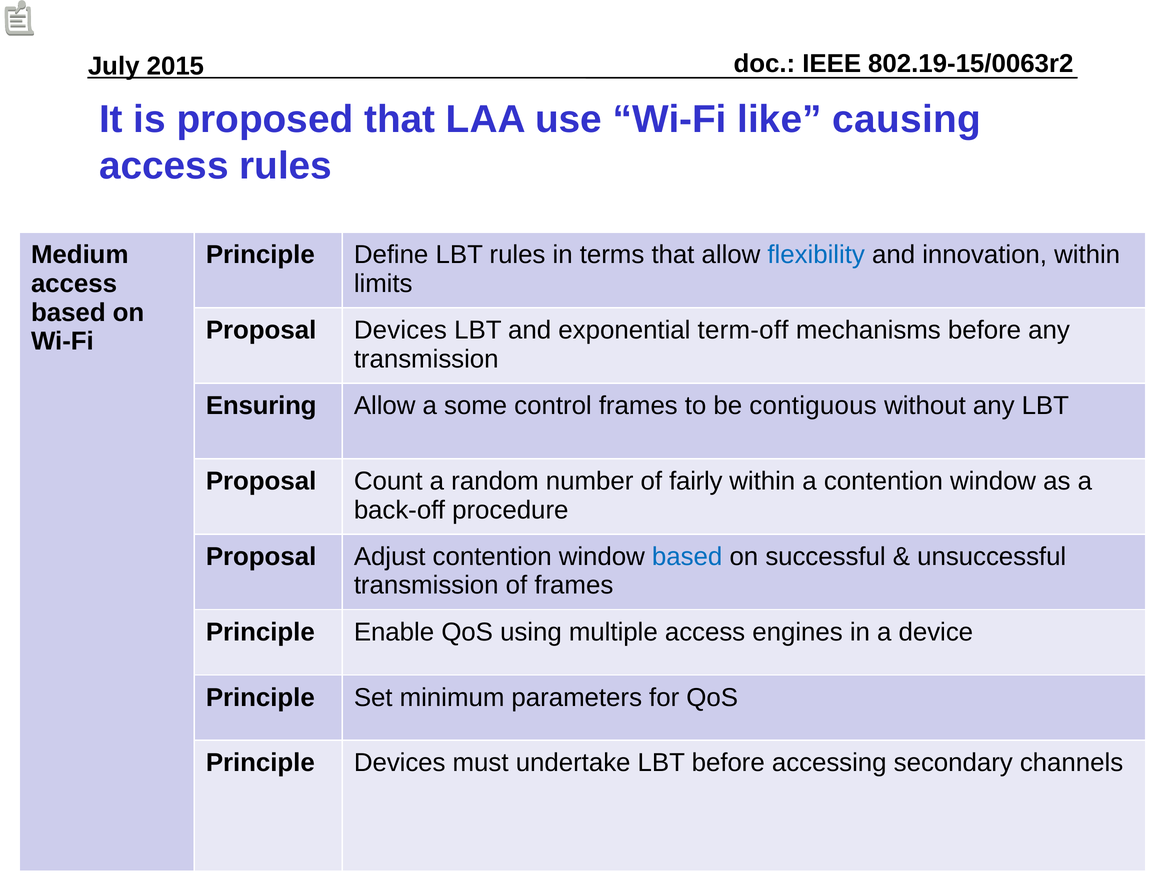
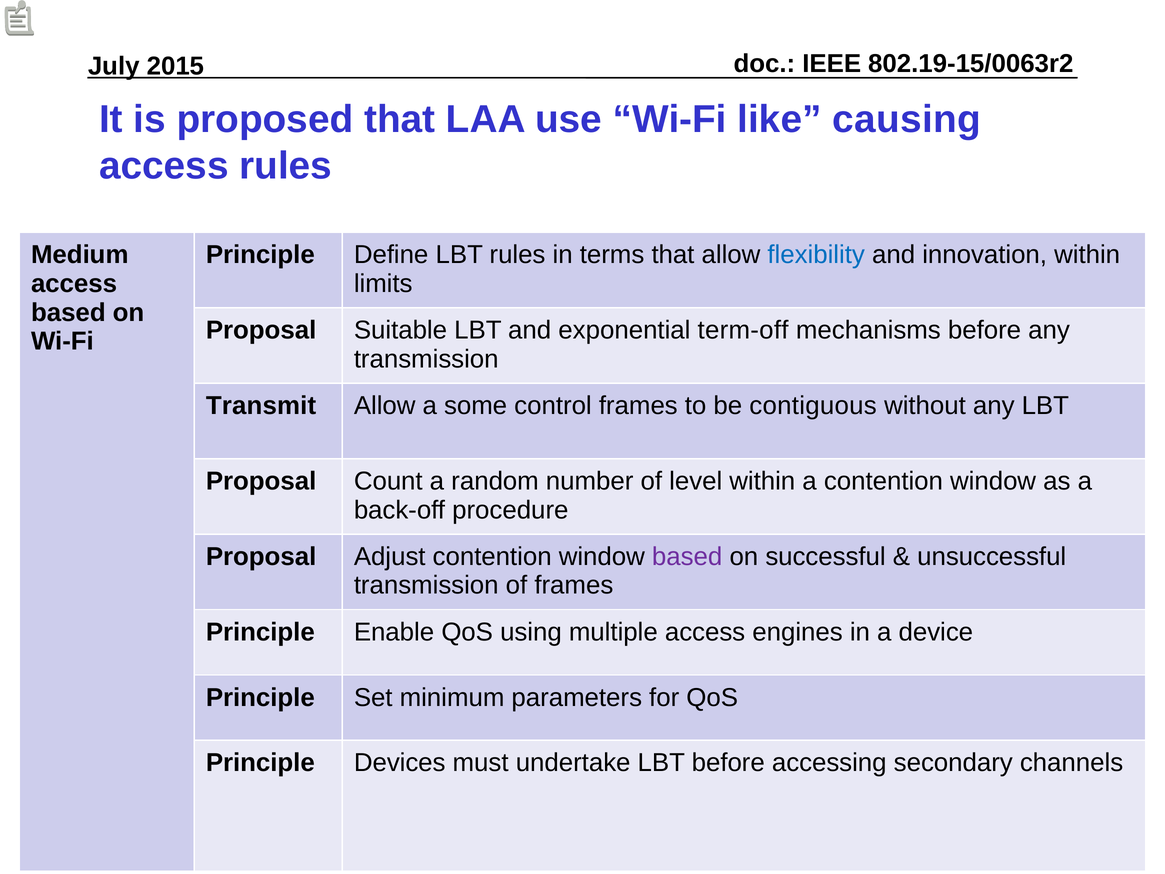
Proposal Devices: Devices -> Suitable (400, 330)
Ensuring: Ensuring -> Transmit (261, 406)
fairly: fairly -> level (696, 481)
based colour: blue -> purple (687, 556)
